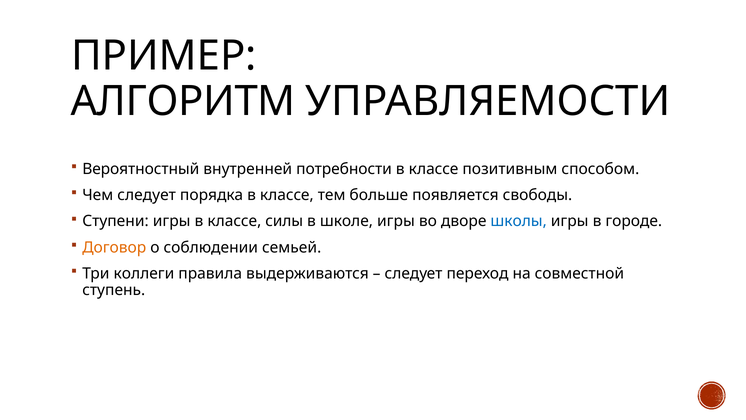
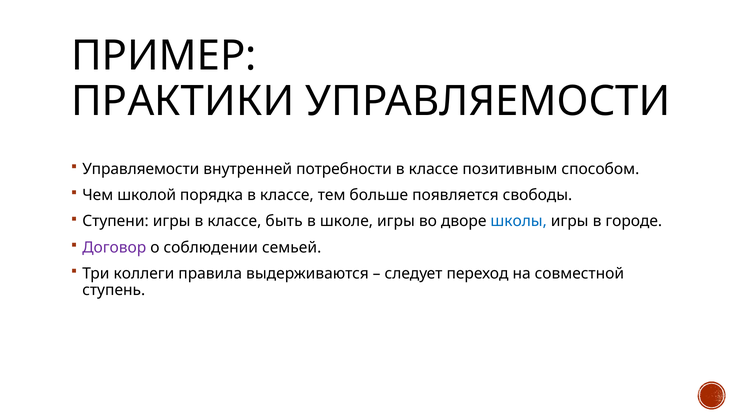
АЛГОРИТМ: АЛГОРИТМ -> ПРАКТИКИ (183, 101)
Вероятностный: Вероятностный -> Управляемости (141, 169)
Чем следует: следует -> школой (147, 195)
силы: силы -> быть (284, 221)
Договор colour: orange -> purple (114, 247)
